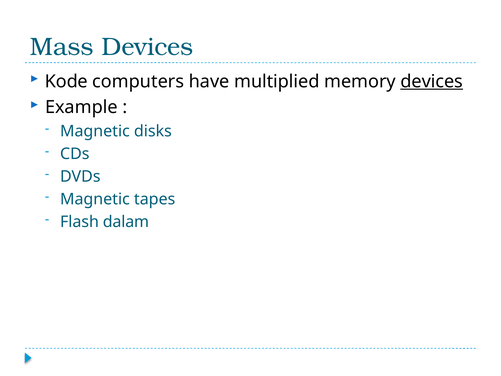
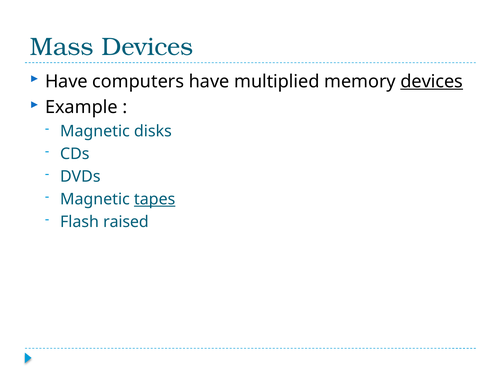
Kode: Kode -> Have (66, 81)
tapes underline: none -> present (155, 199)
dalam: dalam -> raised (126, 222)
